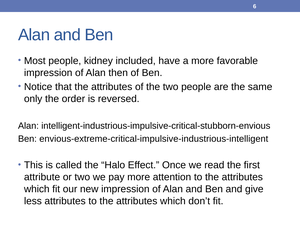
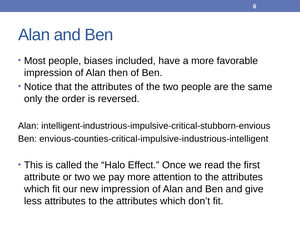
kidney: kidney -> biases (98, 61)
envious-extreme-critical-impulsive-industrious-intelligent: envious-extreme-critical-impulsive-industrious-intelligent -> envious-counties-critical-impulsive-industrious-intelligent (154, 139)
